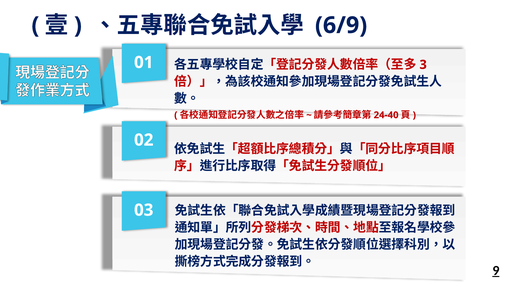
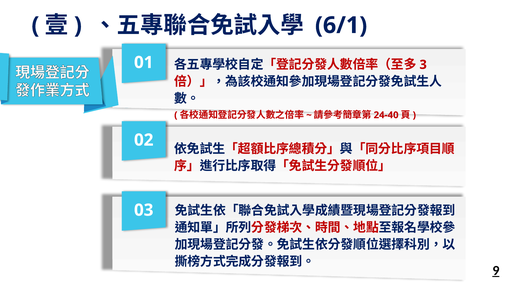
6/9: 6/9 -> 6/1 (341, 25)
